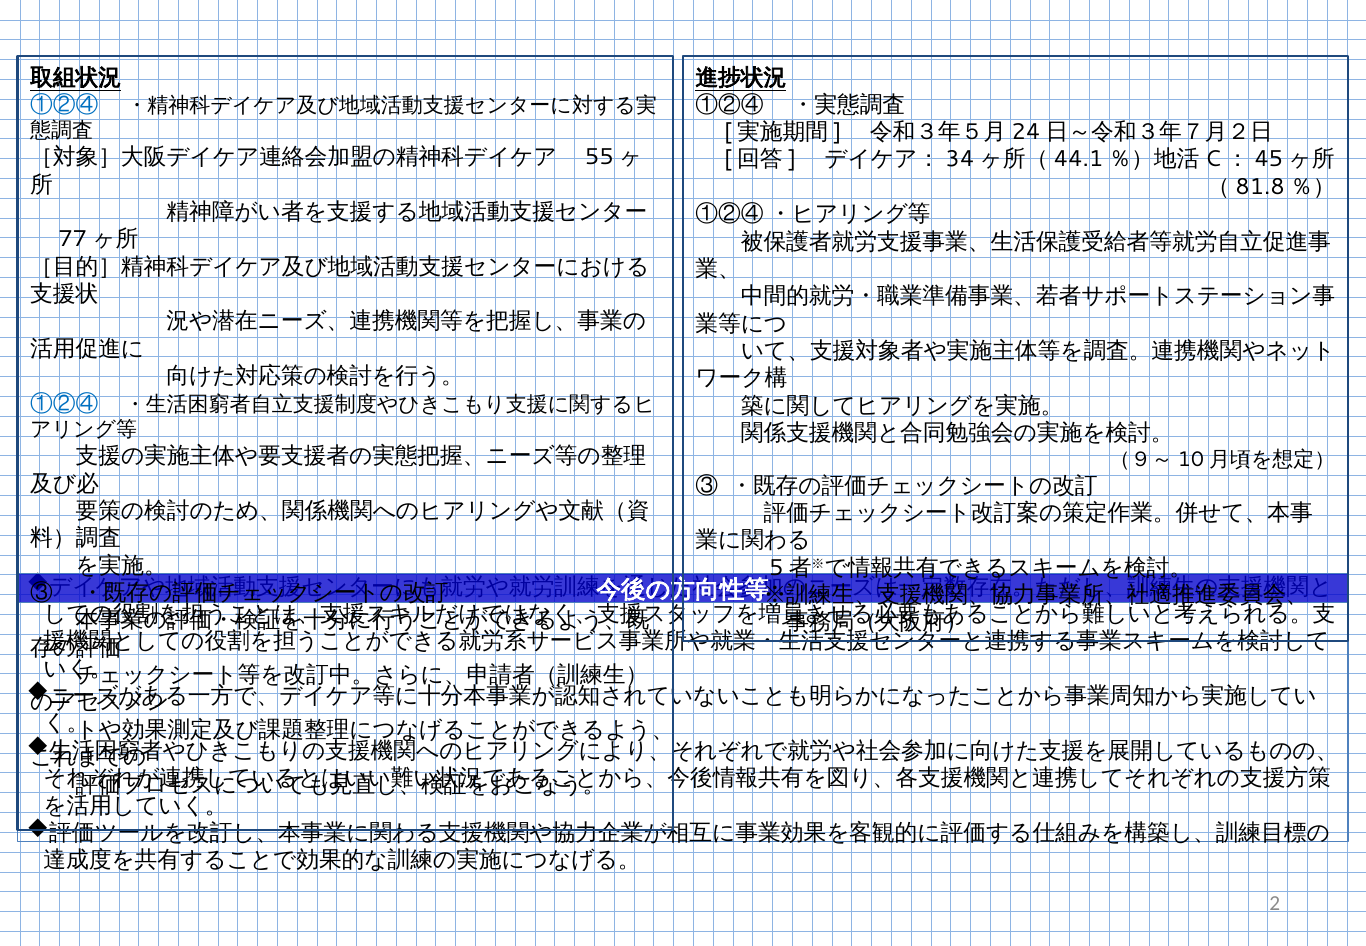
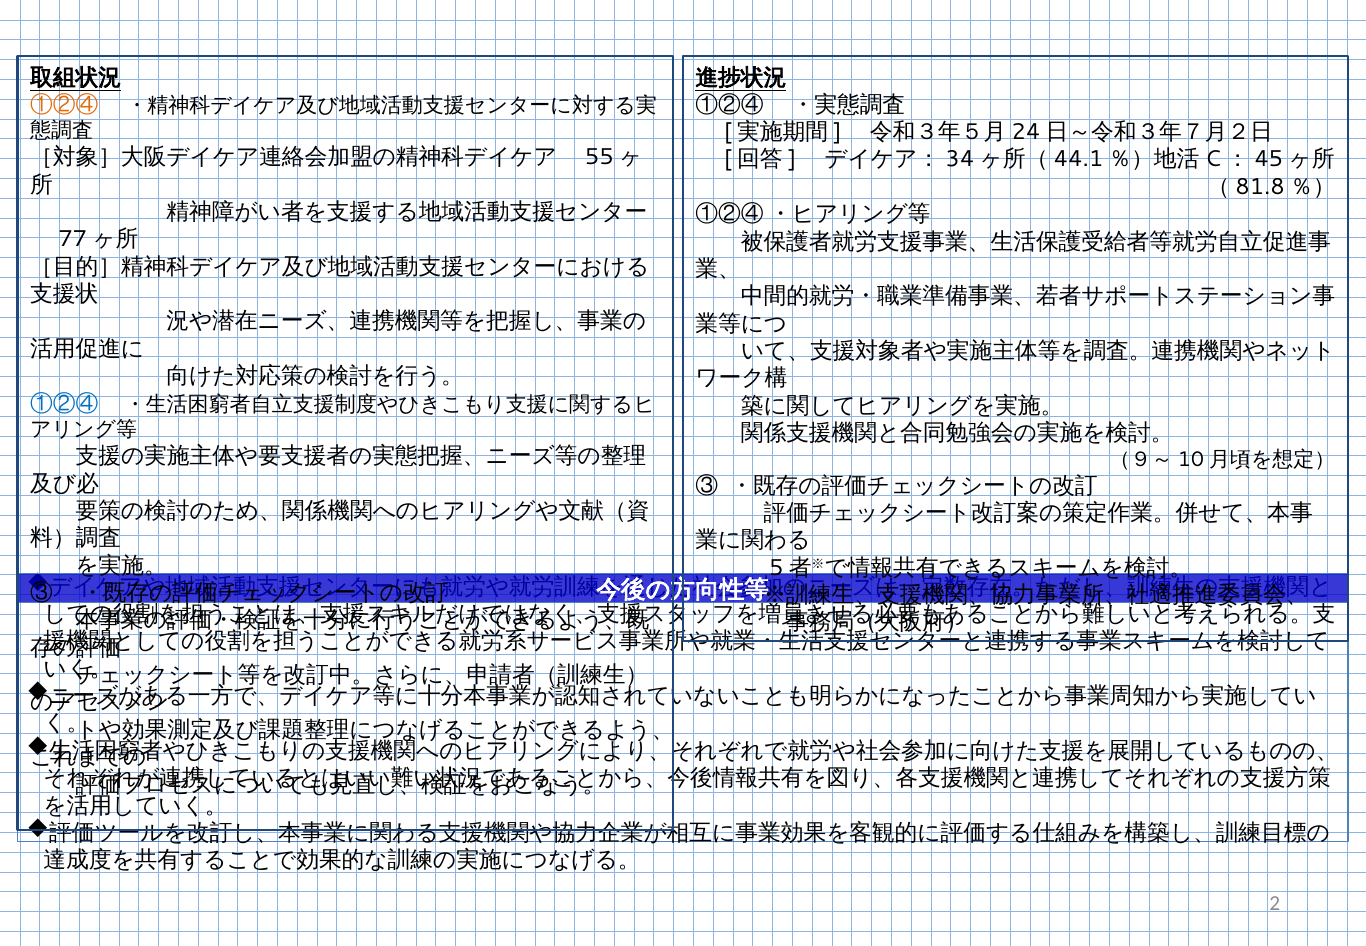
①②④ colour: blue -> orange (64, 105)
